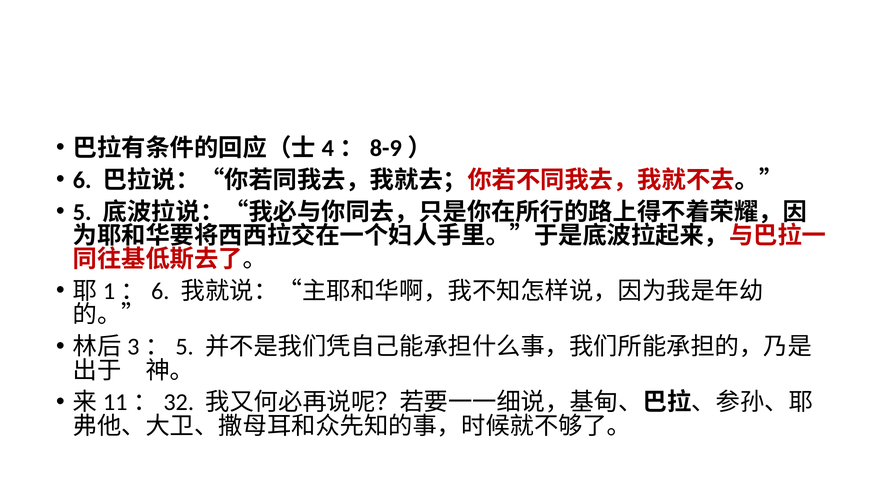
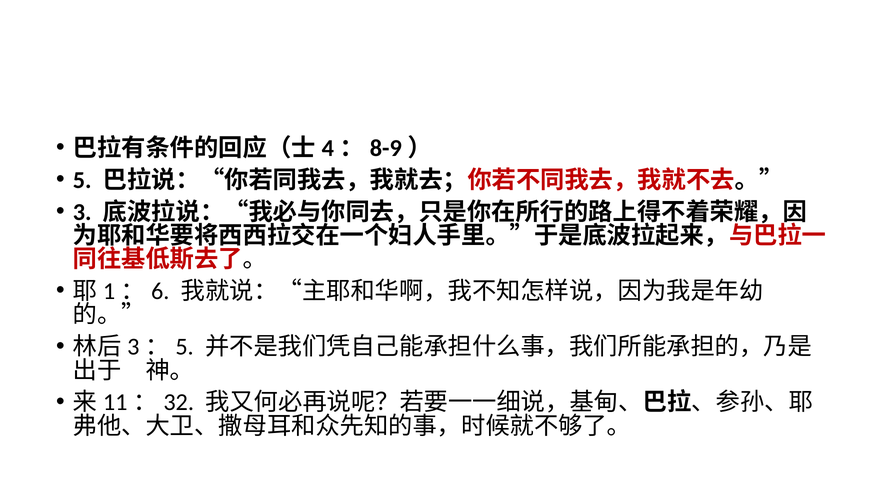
6: 6 -> 5 (82, 180)
5: 5 -> 3 (82, 212)
